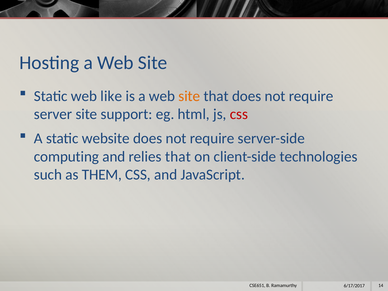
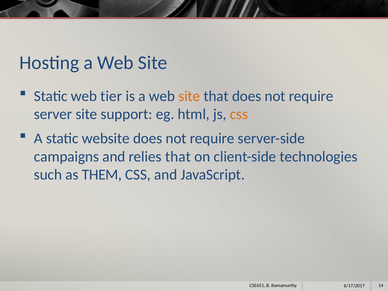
like: like -> tier (111, 96)
css colour: red -> orange (239, 114)
computing: computing -> campaigns (66, 157)
